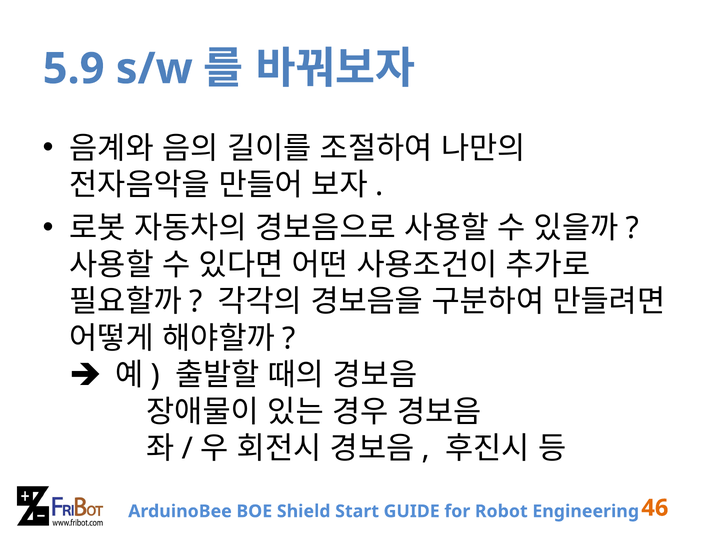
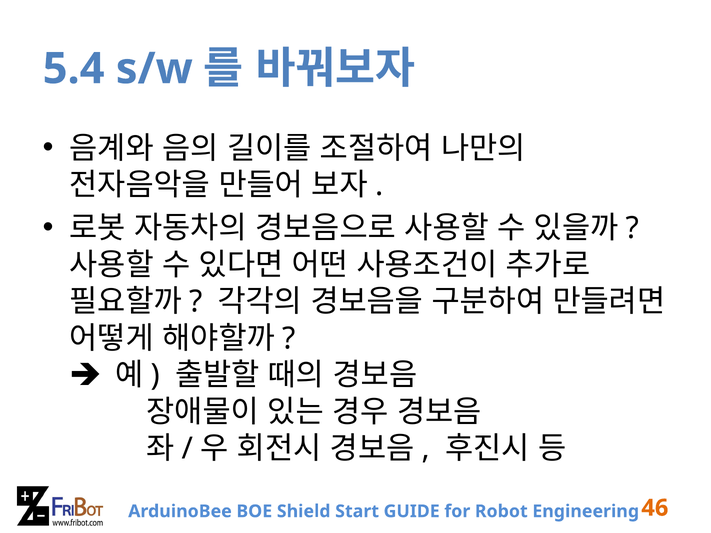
5.9: 5.9 -> 5.4 (74, 69)
